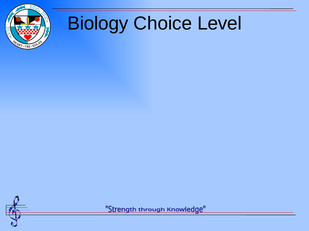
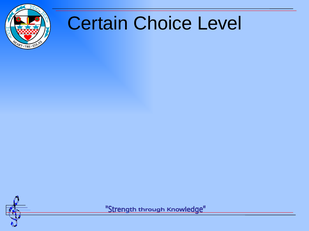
Biology: Biology -> Certain (98, 23)
